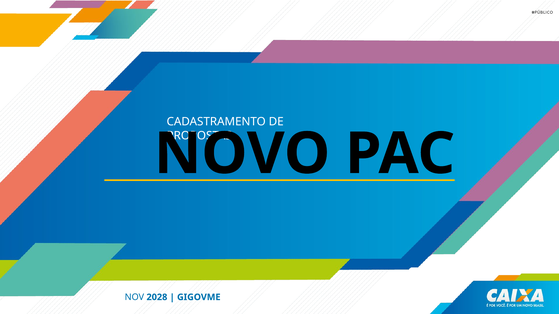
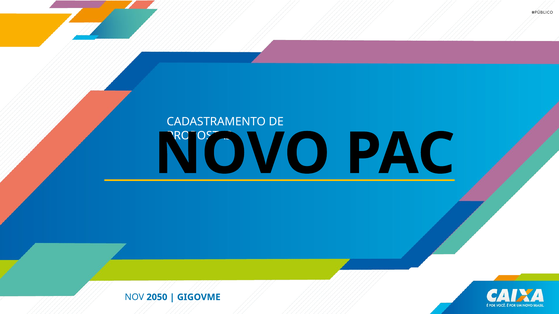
2028: 2028 -> 2050 (157, 297)
